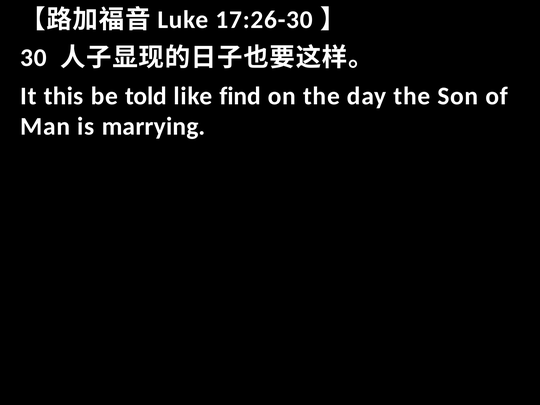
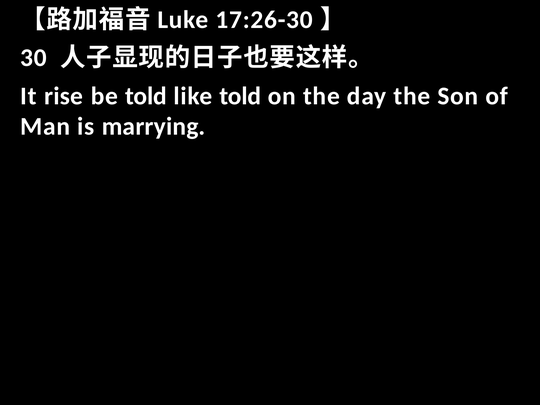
this: this -> rise (64, 96)
like find: find -> told (240, 96)
